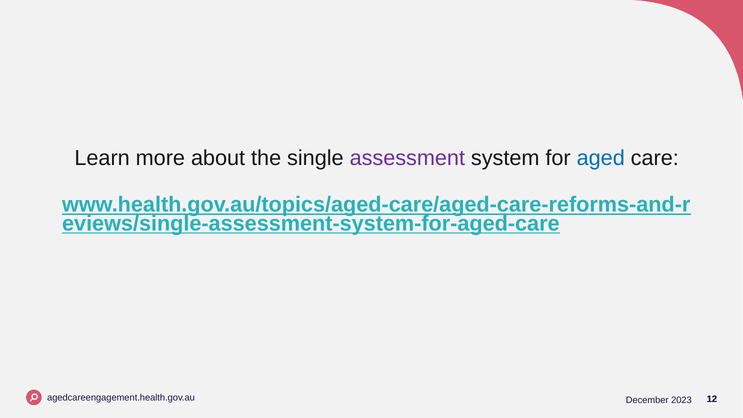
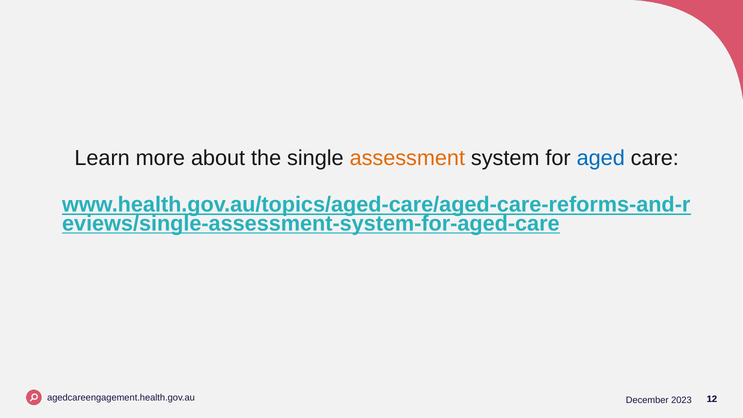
assessment colour: purple -> orange (407, 158)
